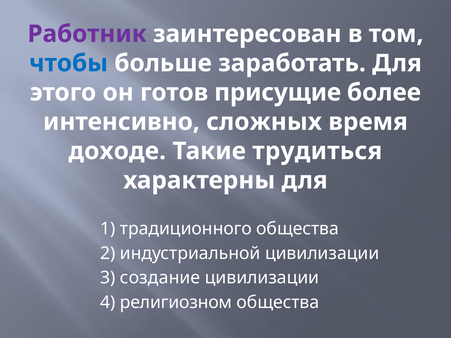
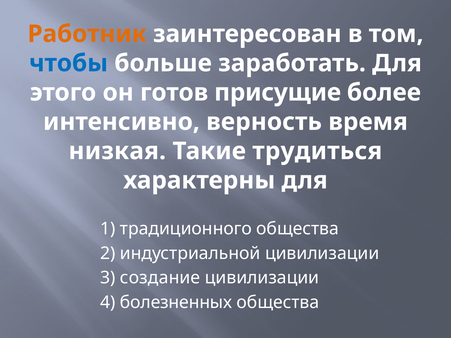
Работник colour: purple -> orange (87, 34)
сложных: сложных -> верность (264, 122)
доходе: доходе -> низкая (117, 151)
религиозном: религиозном -> болезненных (176, 302)
